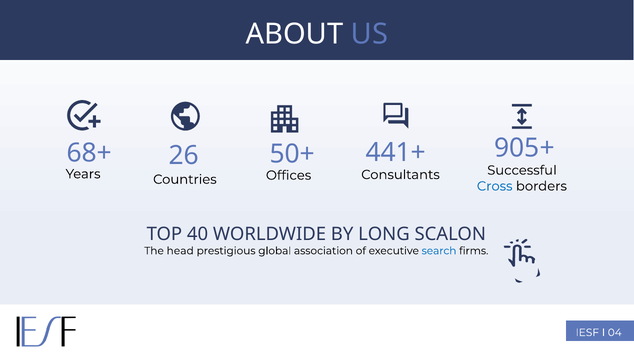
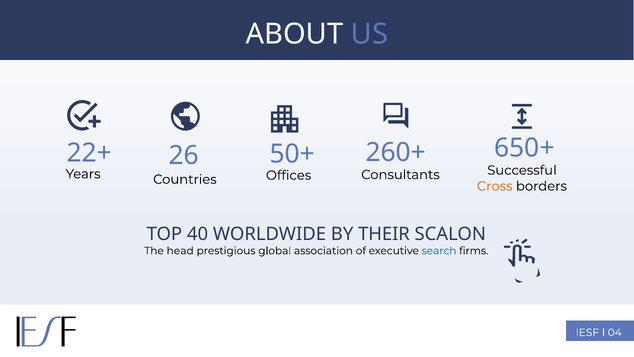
441+: 441+ -> 260+ (396, 152)
68+: 68+ -> 22+ (89, 153)
905+: 905+ -> 650+ (524, 148)
Cross colour: blue -> orange (495, 186)
LONG: LONG -> THEIR (384, 234)
